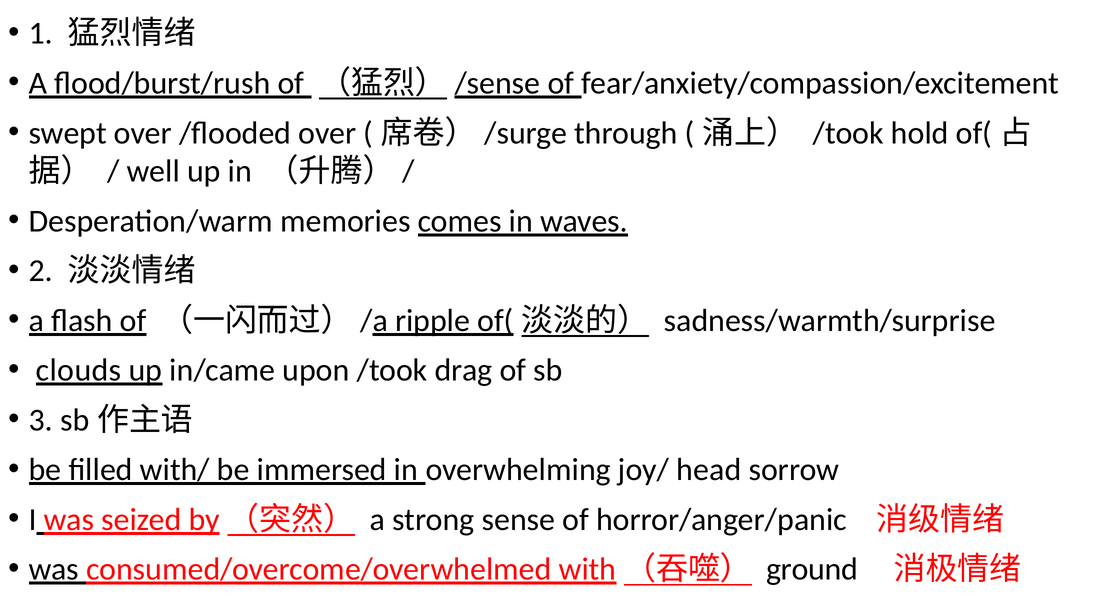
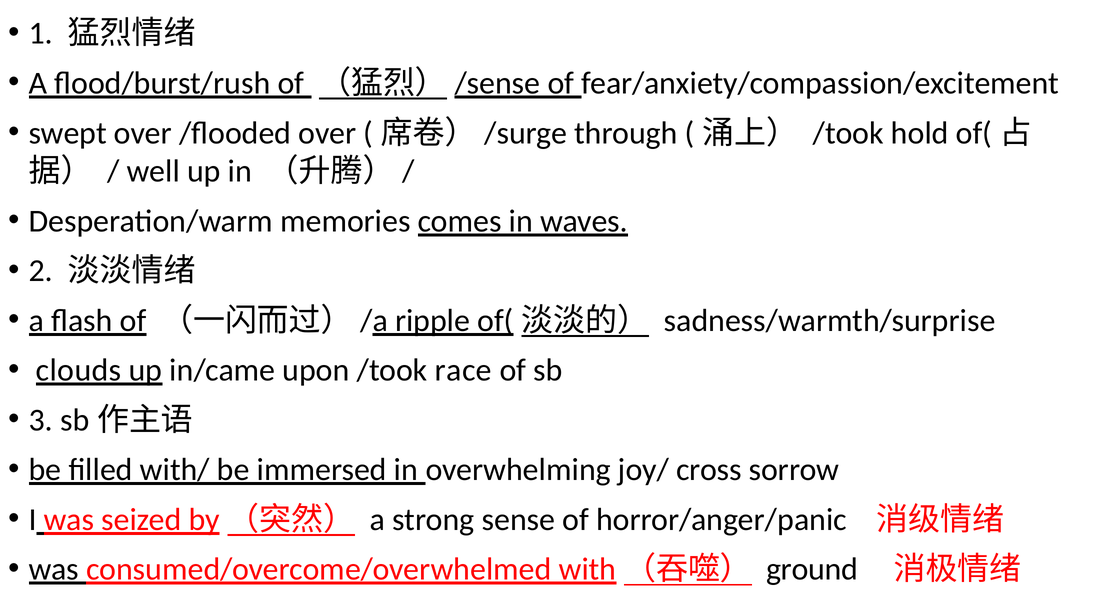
drag: drag -> race (463, 371)
head: head -> cross (709, 470)
